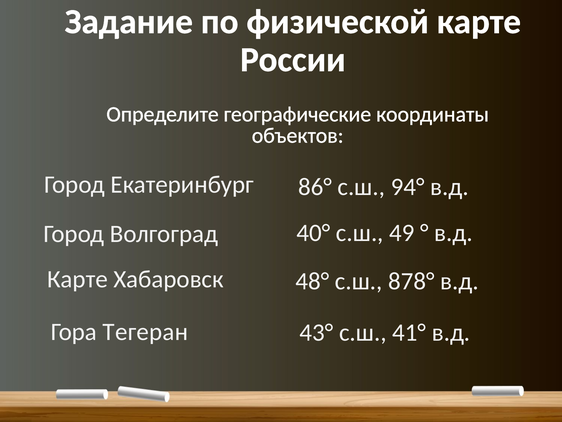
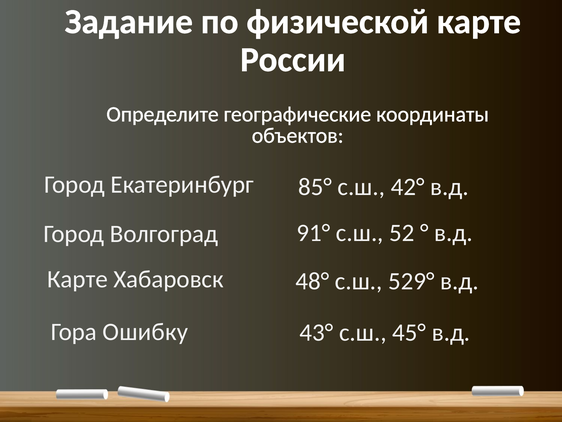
86°: 86° -> 85° (315, 187)
94°: 94° -> 42° (408, 187)
40°: 40° -> 91° (313, 233)
49: 49 -> 52 (402, 233)
878°: 878° -> 529° (411, 281)
Тегеран: Тегеран -> Ошибку (145, 331)
41°: 41° -> 45° (409, 332)
